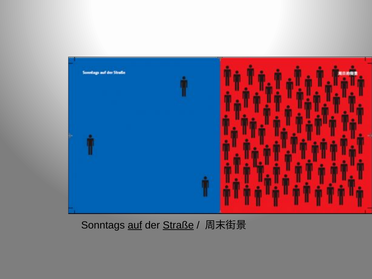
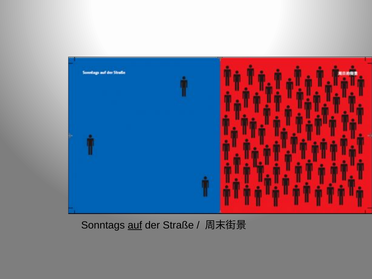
Straße underline: present -> none (178, 225)
